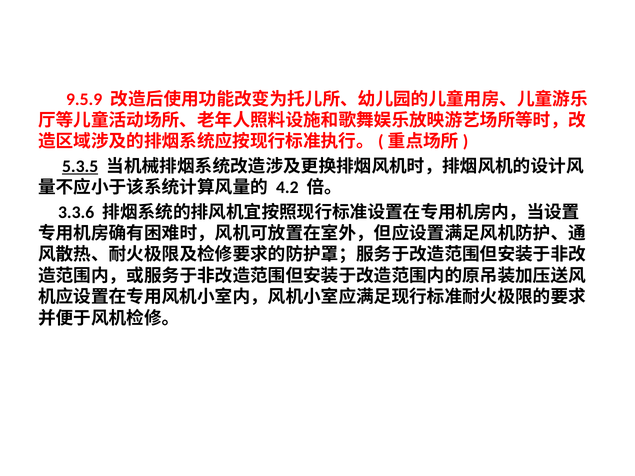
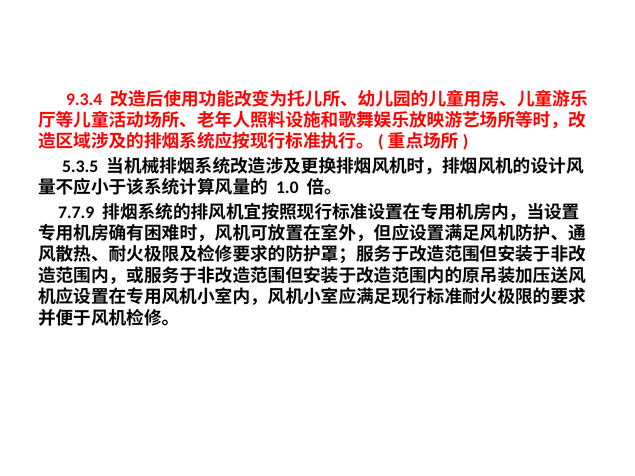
9.5.9: 9.5.9 -> 9.3.4 (84, 99)
5.3.5 underline: present -> none (80, 166)
4.2: 4.2 -> 1.0 (287, 188)
3.3.6: 3.3.6 -> 7.7.9 (76, 212)
